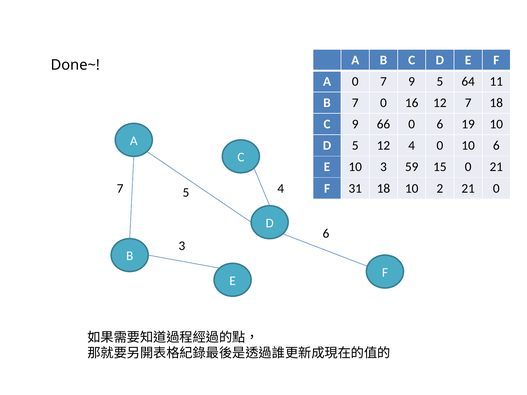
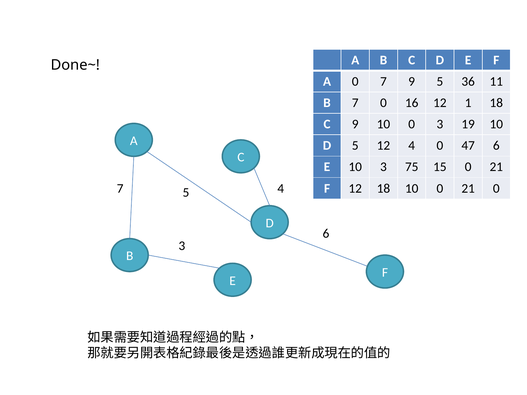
64: 64 -> 36 (468, 82)
12 7: 7 -> 1 (468, 103)
9 66: 66 -> 10 (383, 124)
0 6: 6 -> 3 (440, 124)
0 10: 10 -> 47 (468, 146)
59: 59 -> 75 (412, 167)
F 31: 31 -> 12 (355, 188)
18 10 2: 2 -> 0 (440, 188)
